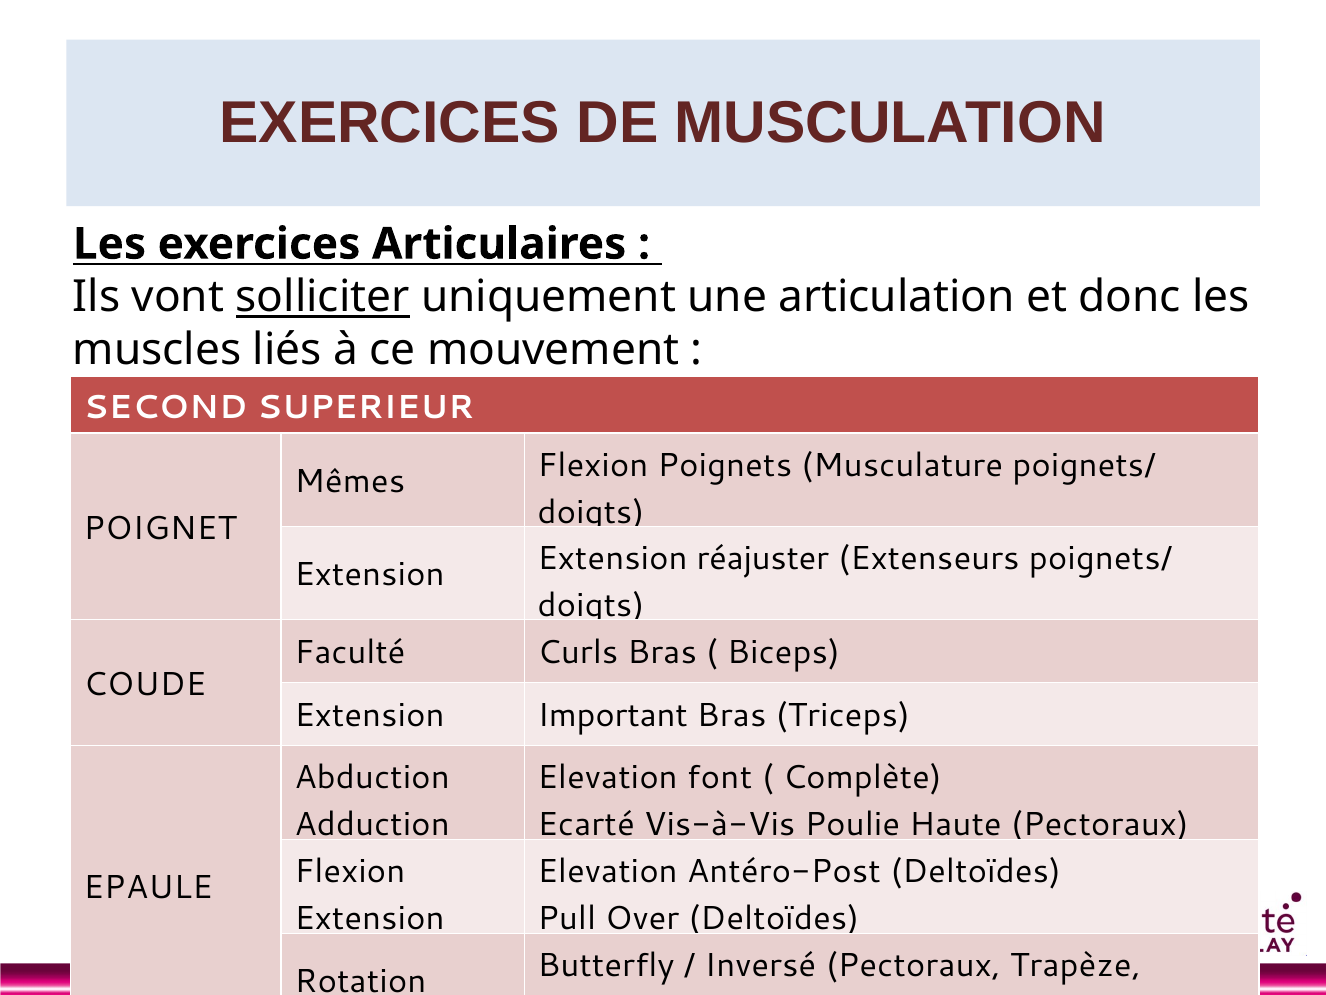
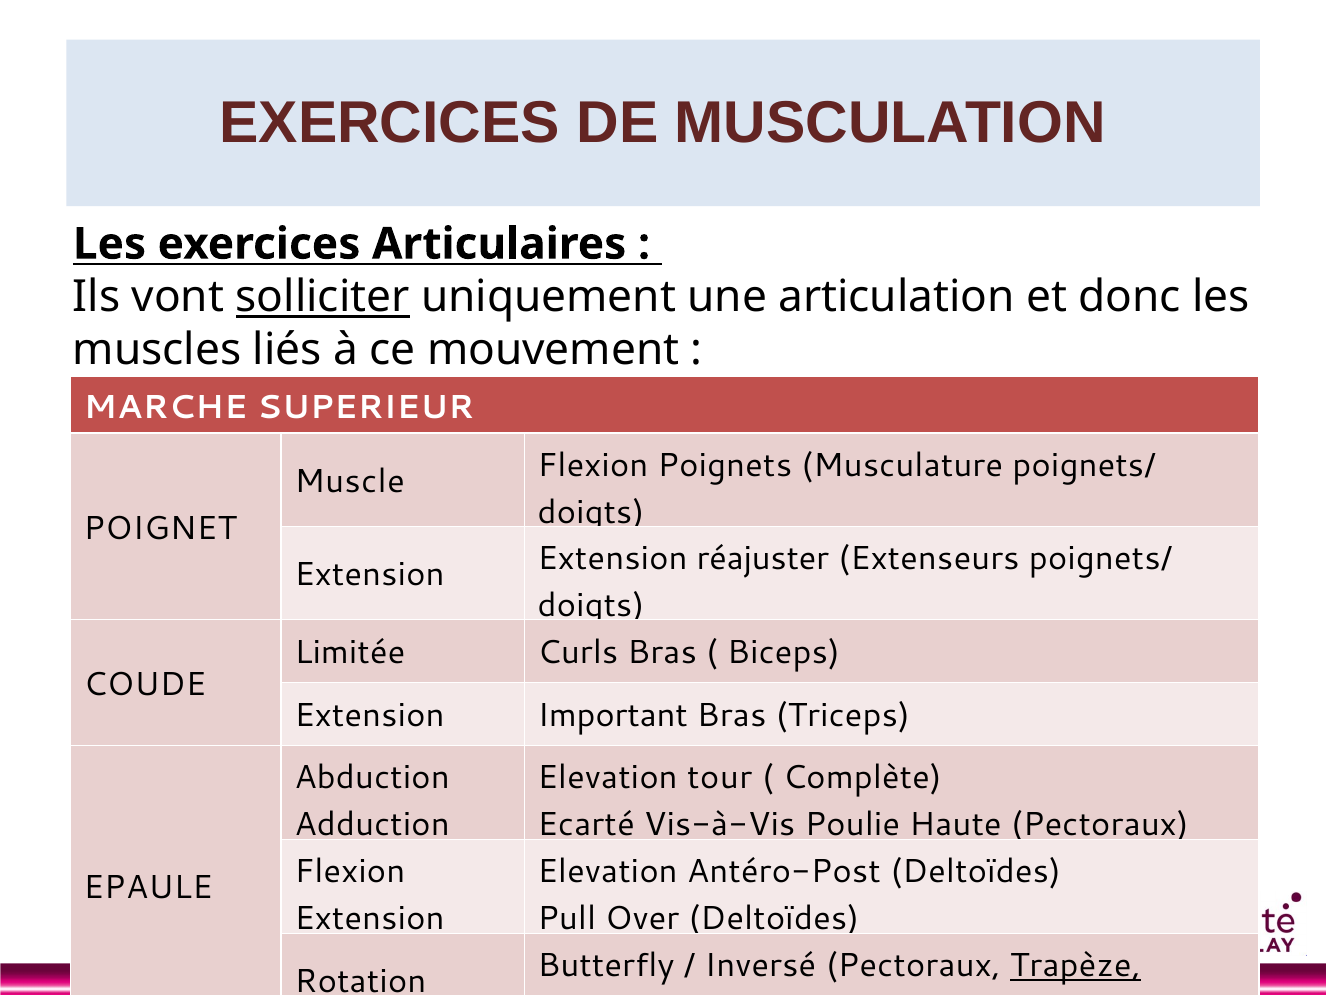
SECOND: SECOND -> MARCHE (166, 408)
Mêmes: Mêmes -> Muscle (350, 481)
Faculté: Faculté -> Limitée (350, 653)
font: font -> tour (720, 777)
Trapèze underline: none -> present (1075, 965)
